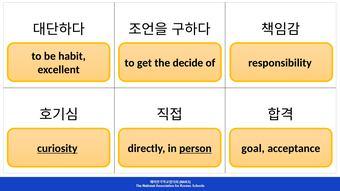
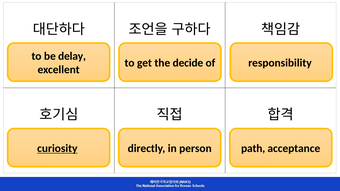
habit: habit -> delay (72, 56)
person underline: present -> none (195, 149)
goal: goal -> path (253, 149)
